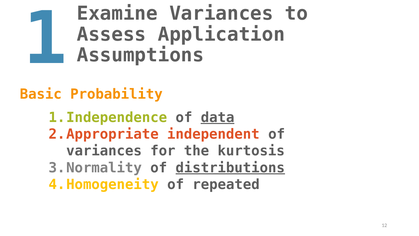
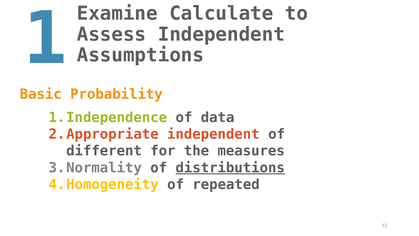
Examine Variances: Variances -> Calculate (221, 14)
Assess Application: Application -> Independent (221, 34)
data underline: present -> none (218, 117)
variances: variances -> different (104, 151)
kurtosis: kurtosis -> measures (251, 151)
